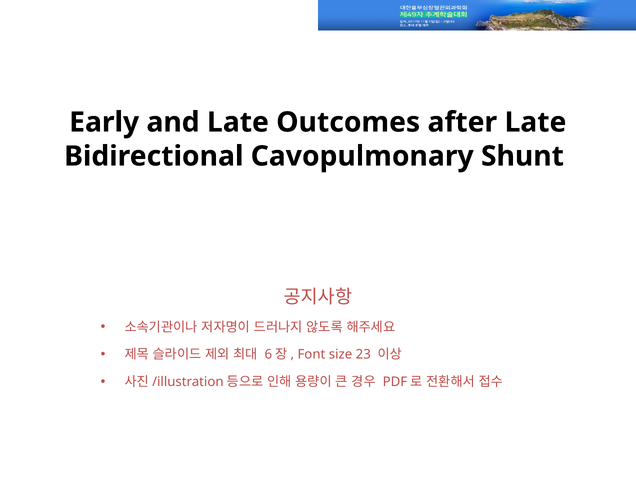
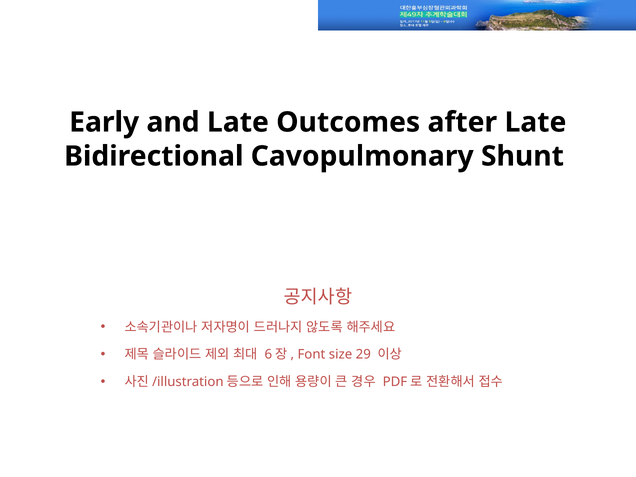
23: 23 -> 29 (363, 355)
